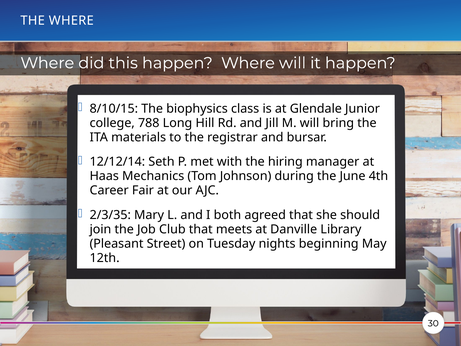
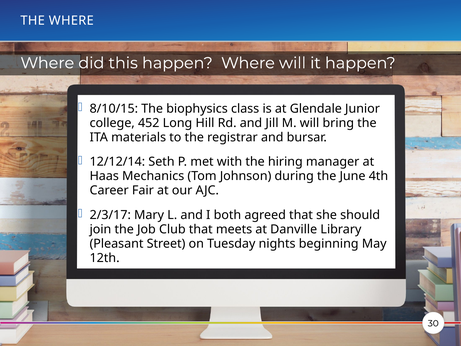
788: 788 -> 452 (149, 123)
2/3/35: 2/3/35 -> 2/3/17 (110, 215)
